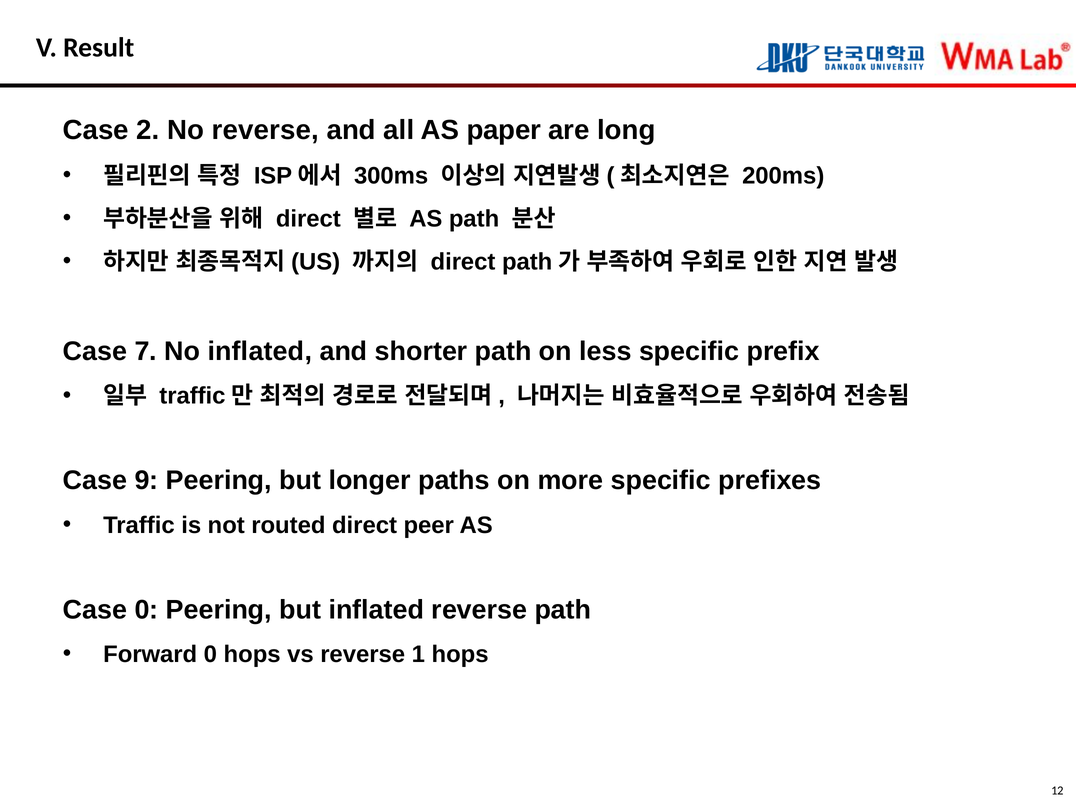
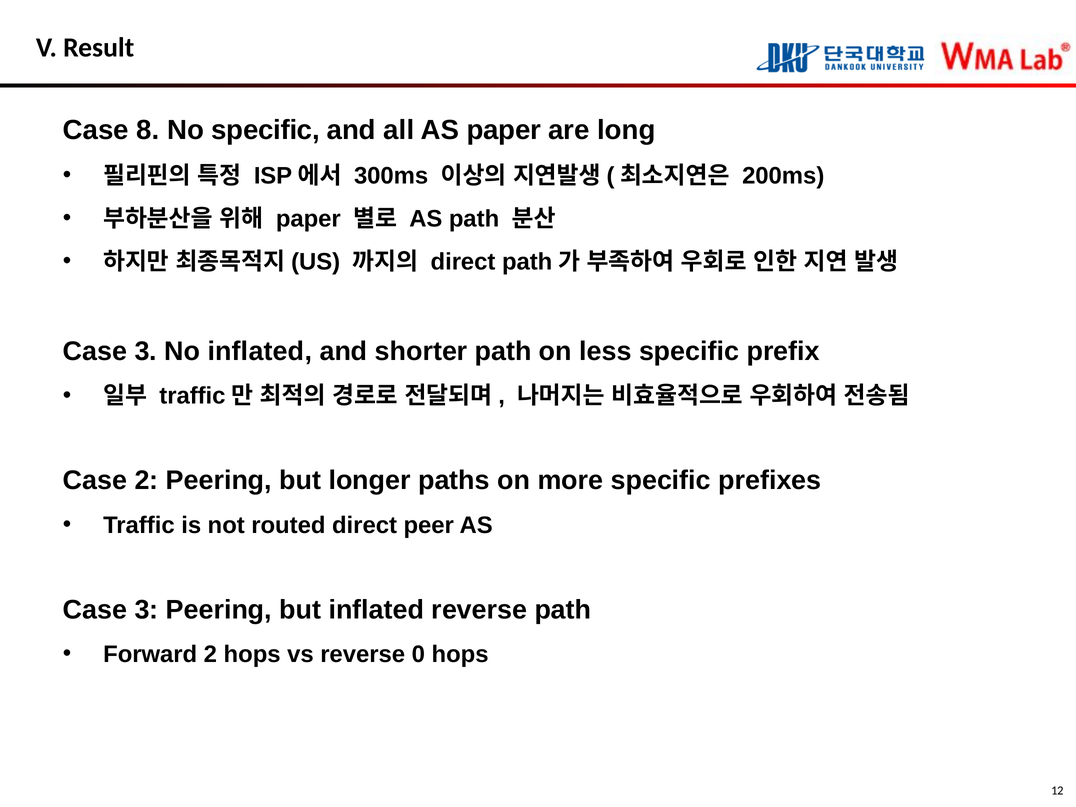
2: 2 -> 8 (148, 130)
No reverse: reverse -> specific (265, 130)
direct: direct -> paper (308, 219)
7: 7 -> 3 (146, 351)
Case 9: 9 -> 2 (146, 481)
0: 0 -> 3 (146, 610)
Forward 0: 0 -> 2 (210, 654)
1: 1 -> 0 (418, 654)
